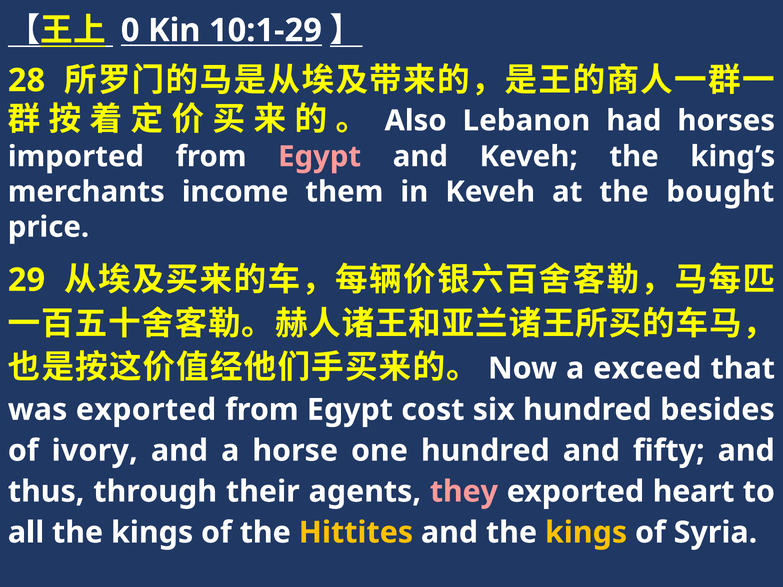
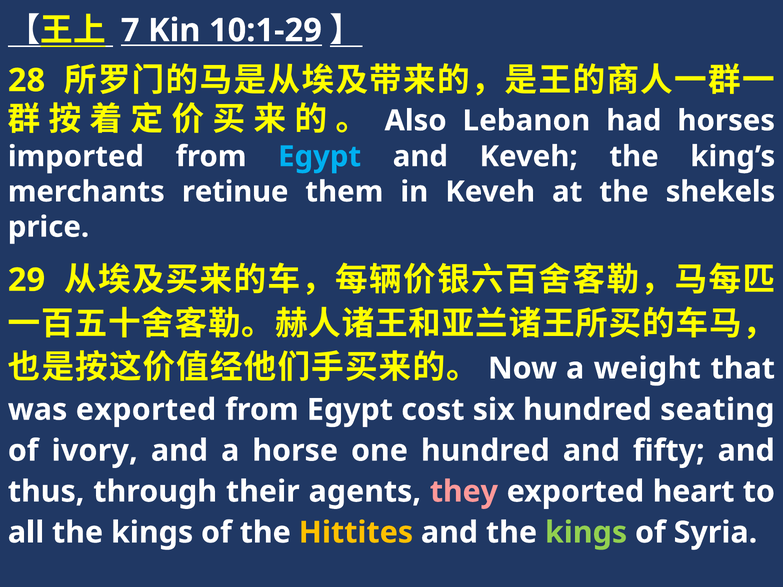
0: 0 -> 7 (130, 30)
Egypt colour: pink -> light blue (320, 157)
income: income -> retinue (235, 192)
bought: bought -> shekels (720, 192)
exceed: exceed -> weight (647, 369)
besides: besides -> seating (717, 410)
kings colour: yellow -> light green (586, 533)
